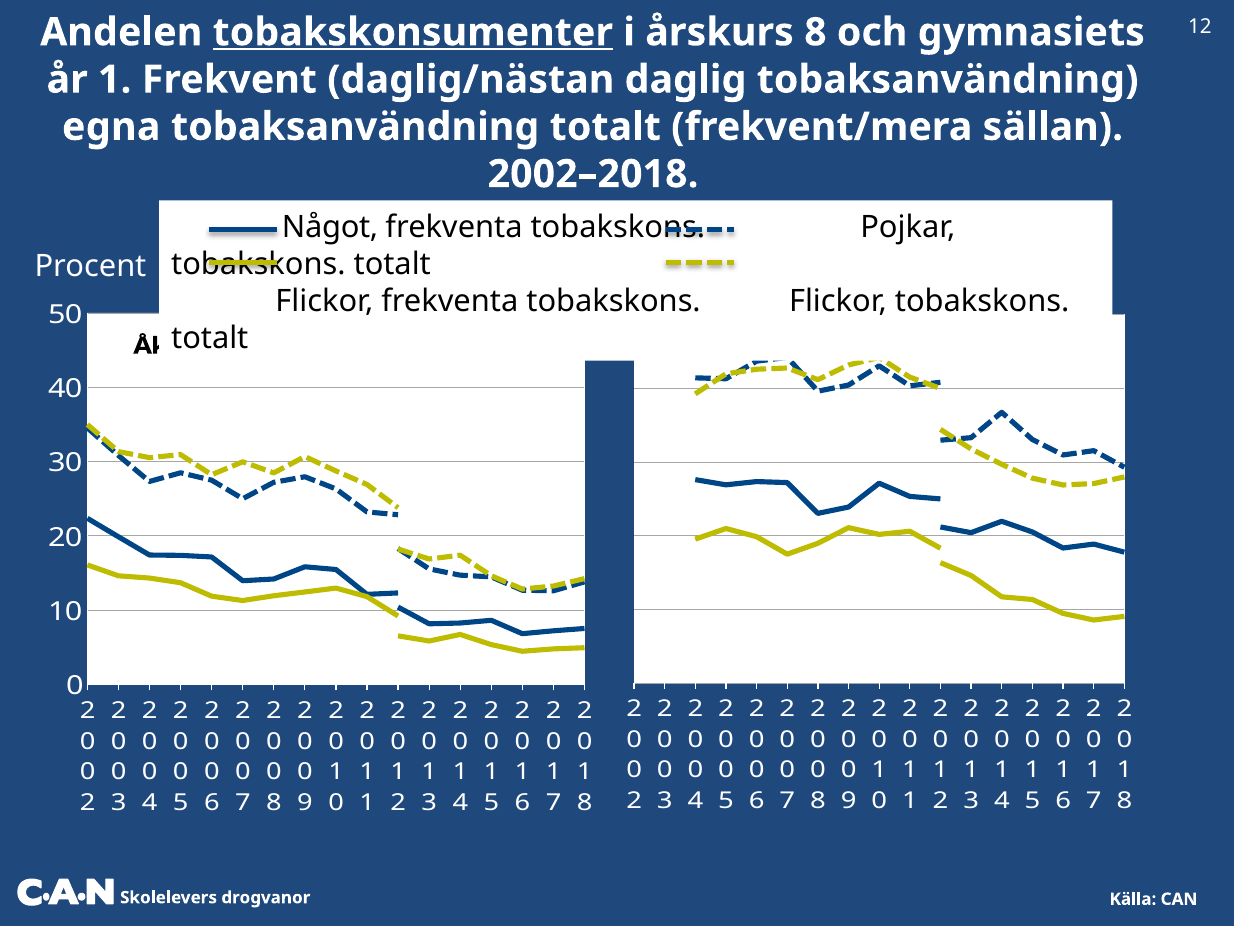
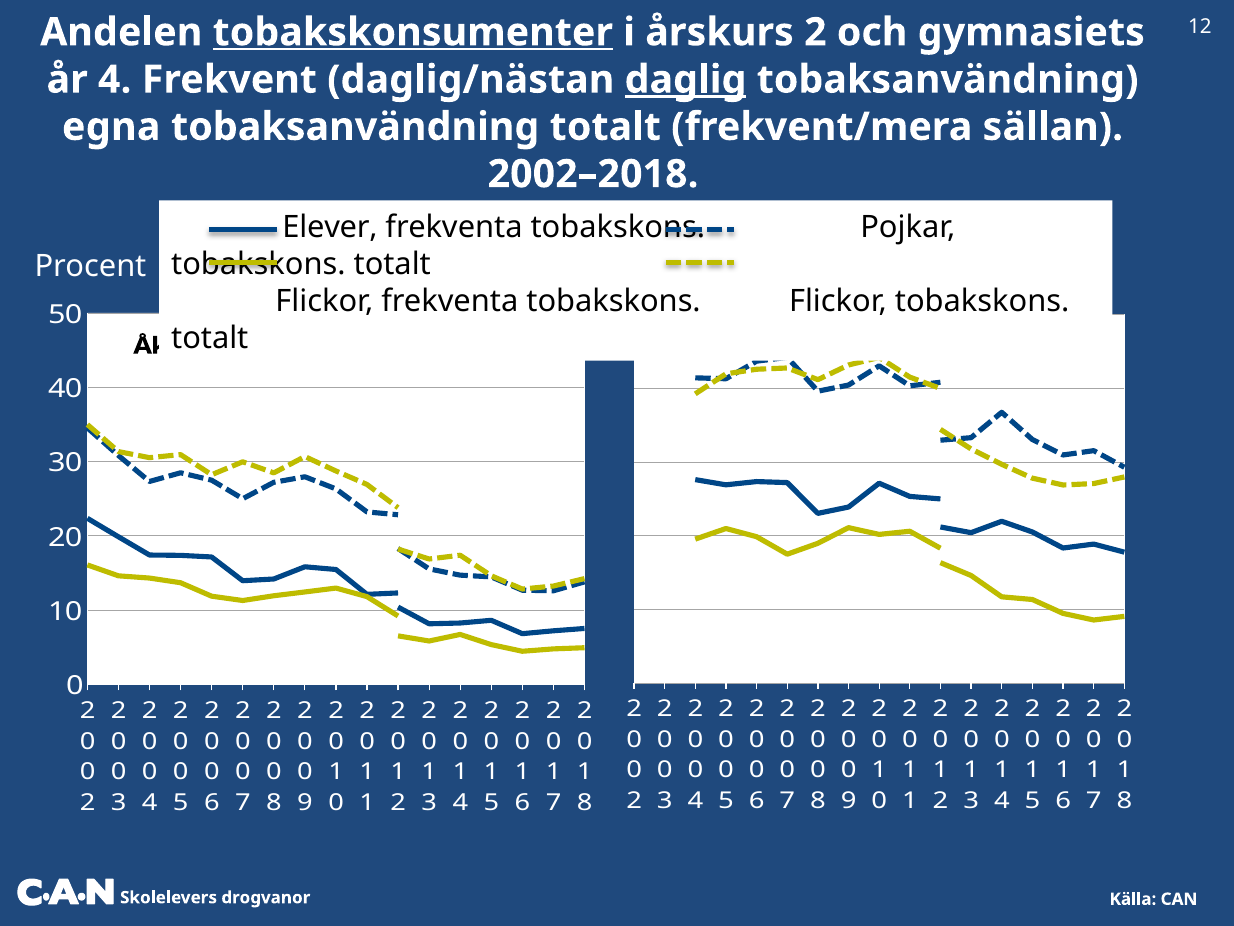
årskurs 8: 8 -> 2 (815, 32)
år 1: 1 -> 4 (115, 80)
daglig underline: none -> present (686, 80)
Något: Något -> Elever (330, 227)
